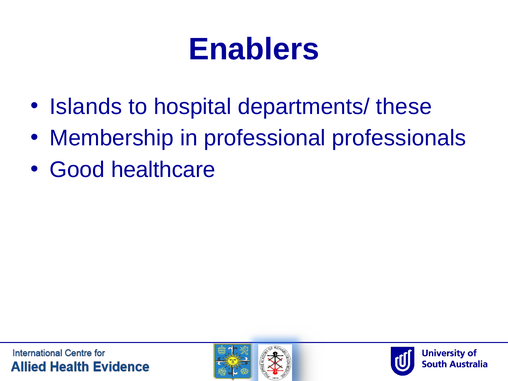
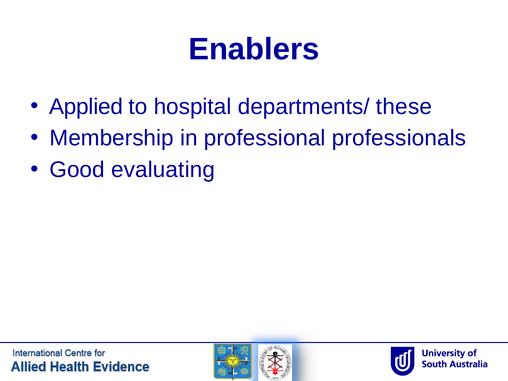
Islands: Islands -> Applied (86, 107)
healthcare: healthcare -> evaluating (163, 170)
